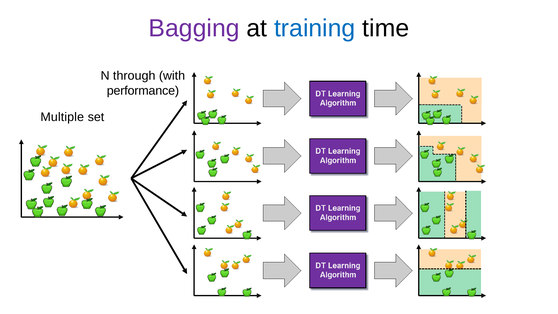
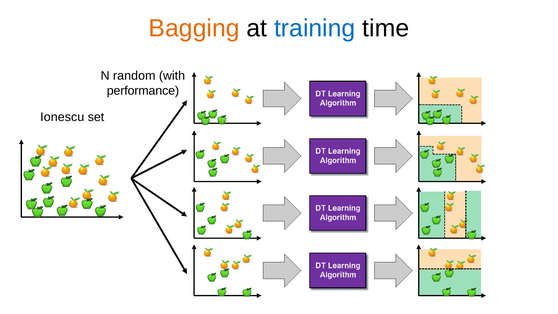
Bagging colour: purple -> orange (194, 28)
through: through -> random (134, 76)
Multiple: Multiple -> Ionescu (62, 117)
